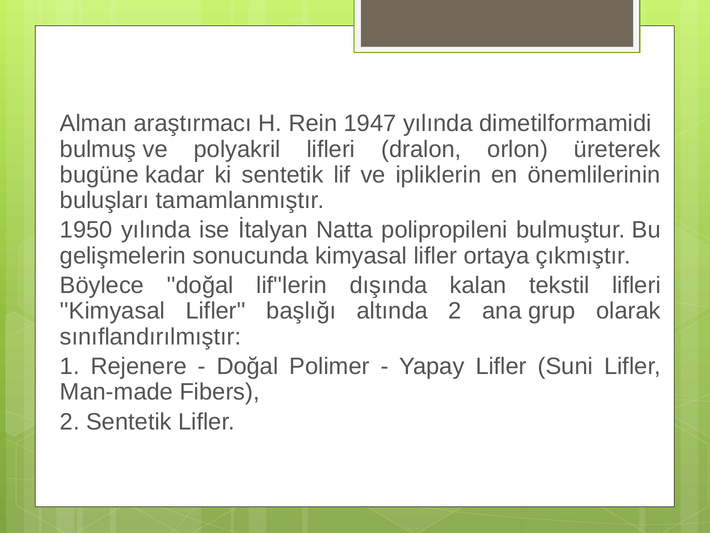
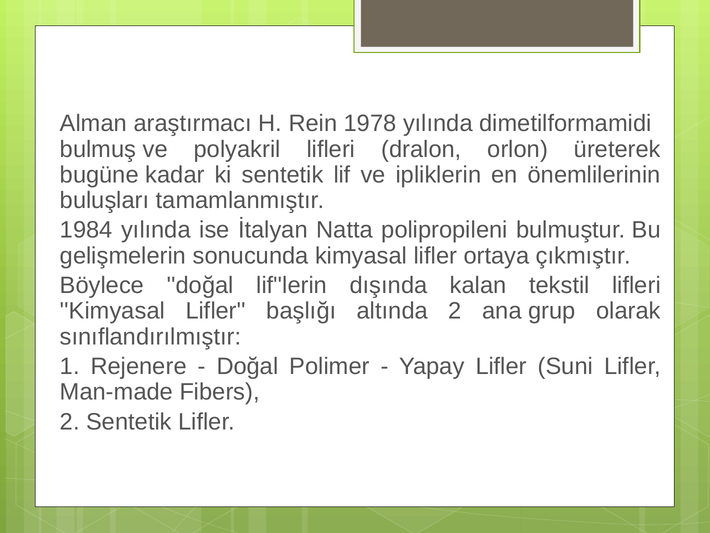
1947: 1947 -> 1978 (370, 124)
1950: 1950 -> 1984 (86, 230)
